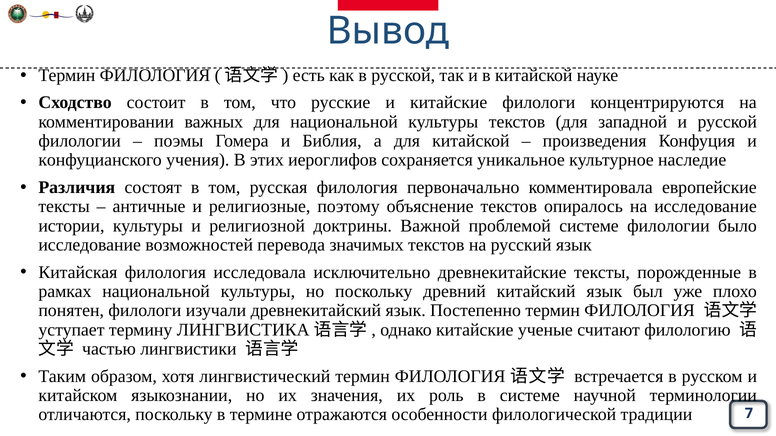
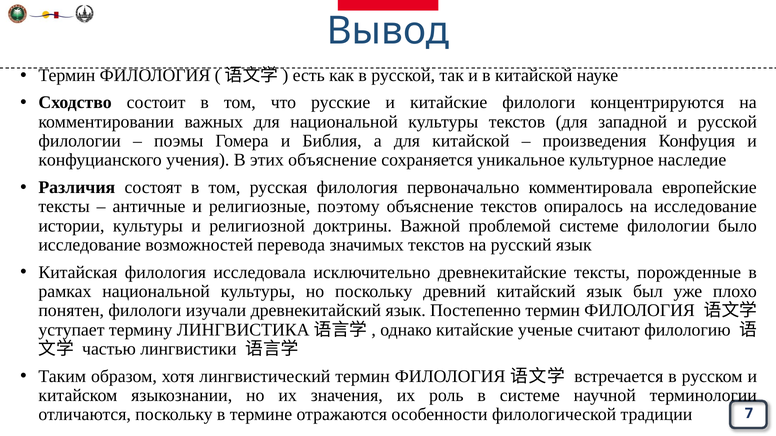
этих иероглифов: иероглифов -> объяснение (332, 160)
